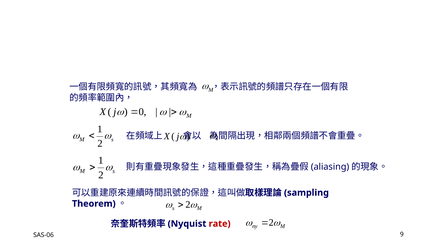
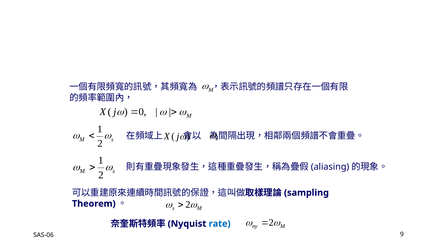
rate colour: red -> blue (220, 224)
